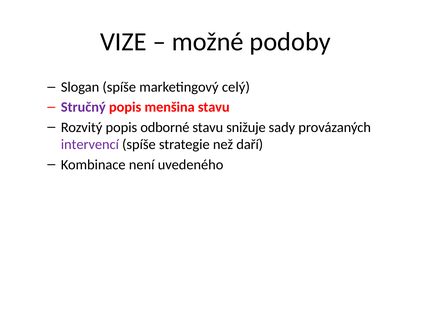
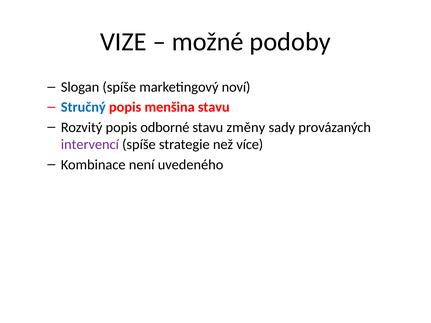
celý: celý -> noví (236, 87)
Stručný colour: purple -> blue (83, 107)
snižuje: snižuje -> změny (246, 127)
daří: daří -> více (250, 145)
